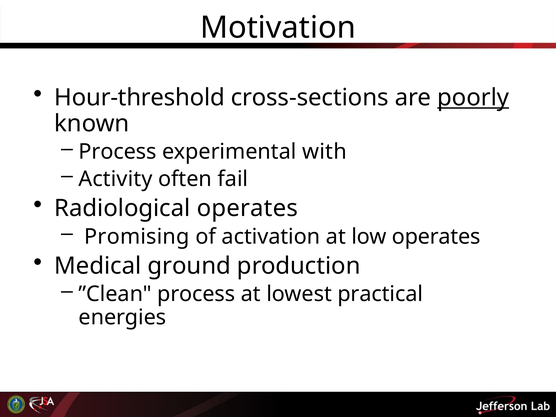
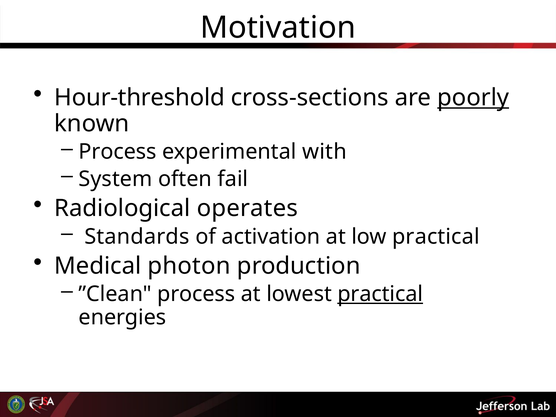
Activity: Activity -> System (115, 179)
Promising: Promising -> Standards (137, 237)
low operates: operates -> practical (436, 237)
ground: ground -> photon (189, 266)
practical underline: none -> present (380, 294)
